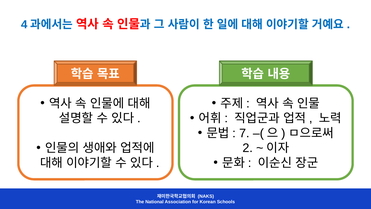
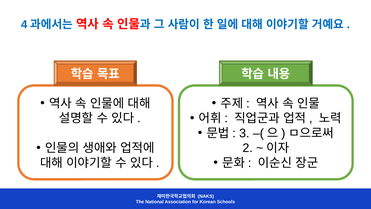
7: 7 -> 3 (244, 133)
